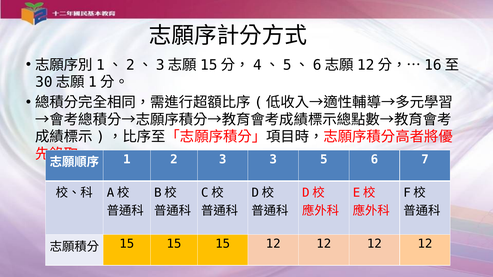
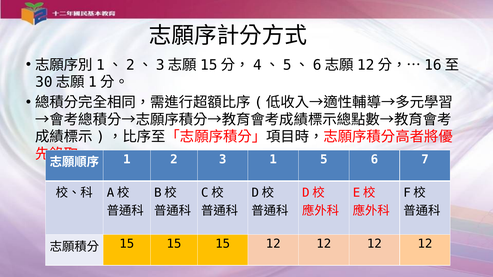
3 3: 3 -> 1 (273, 160)
